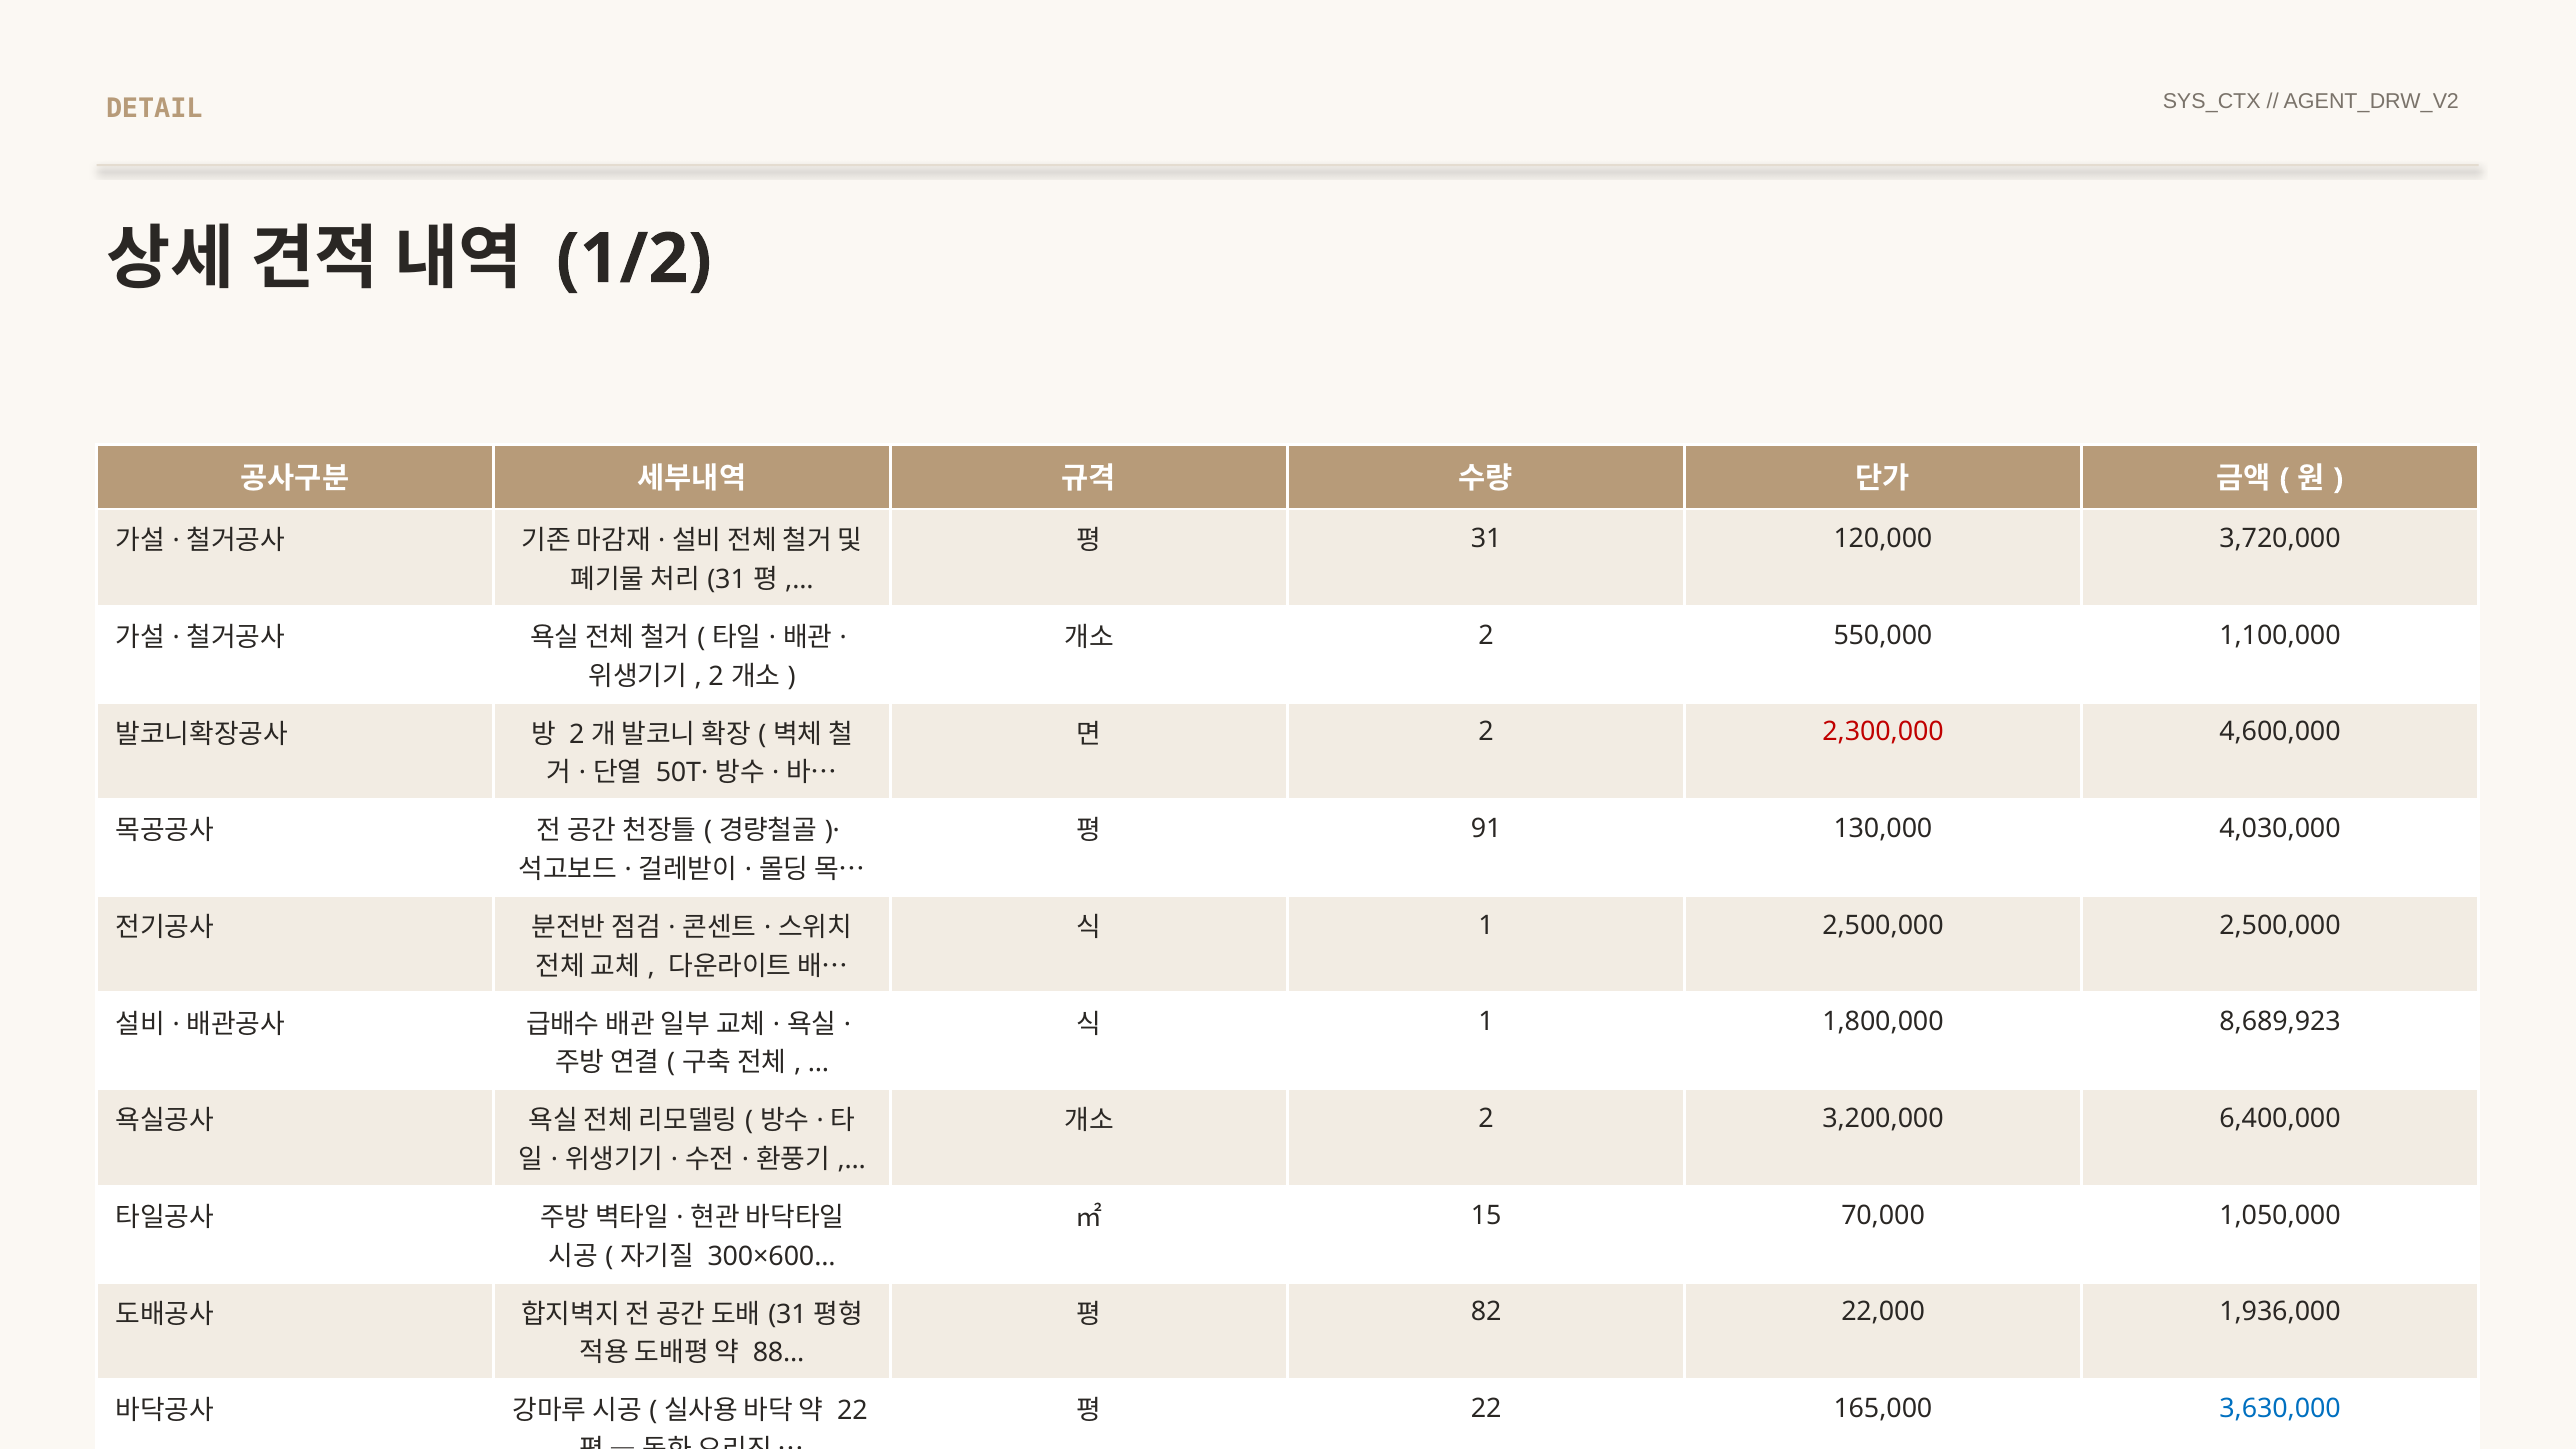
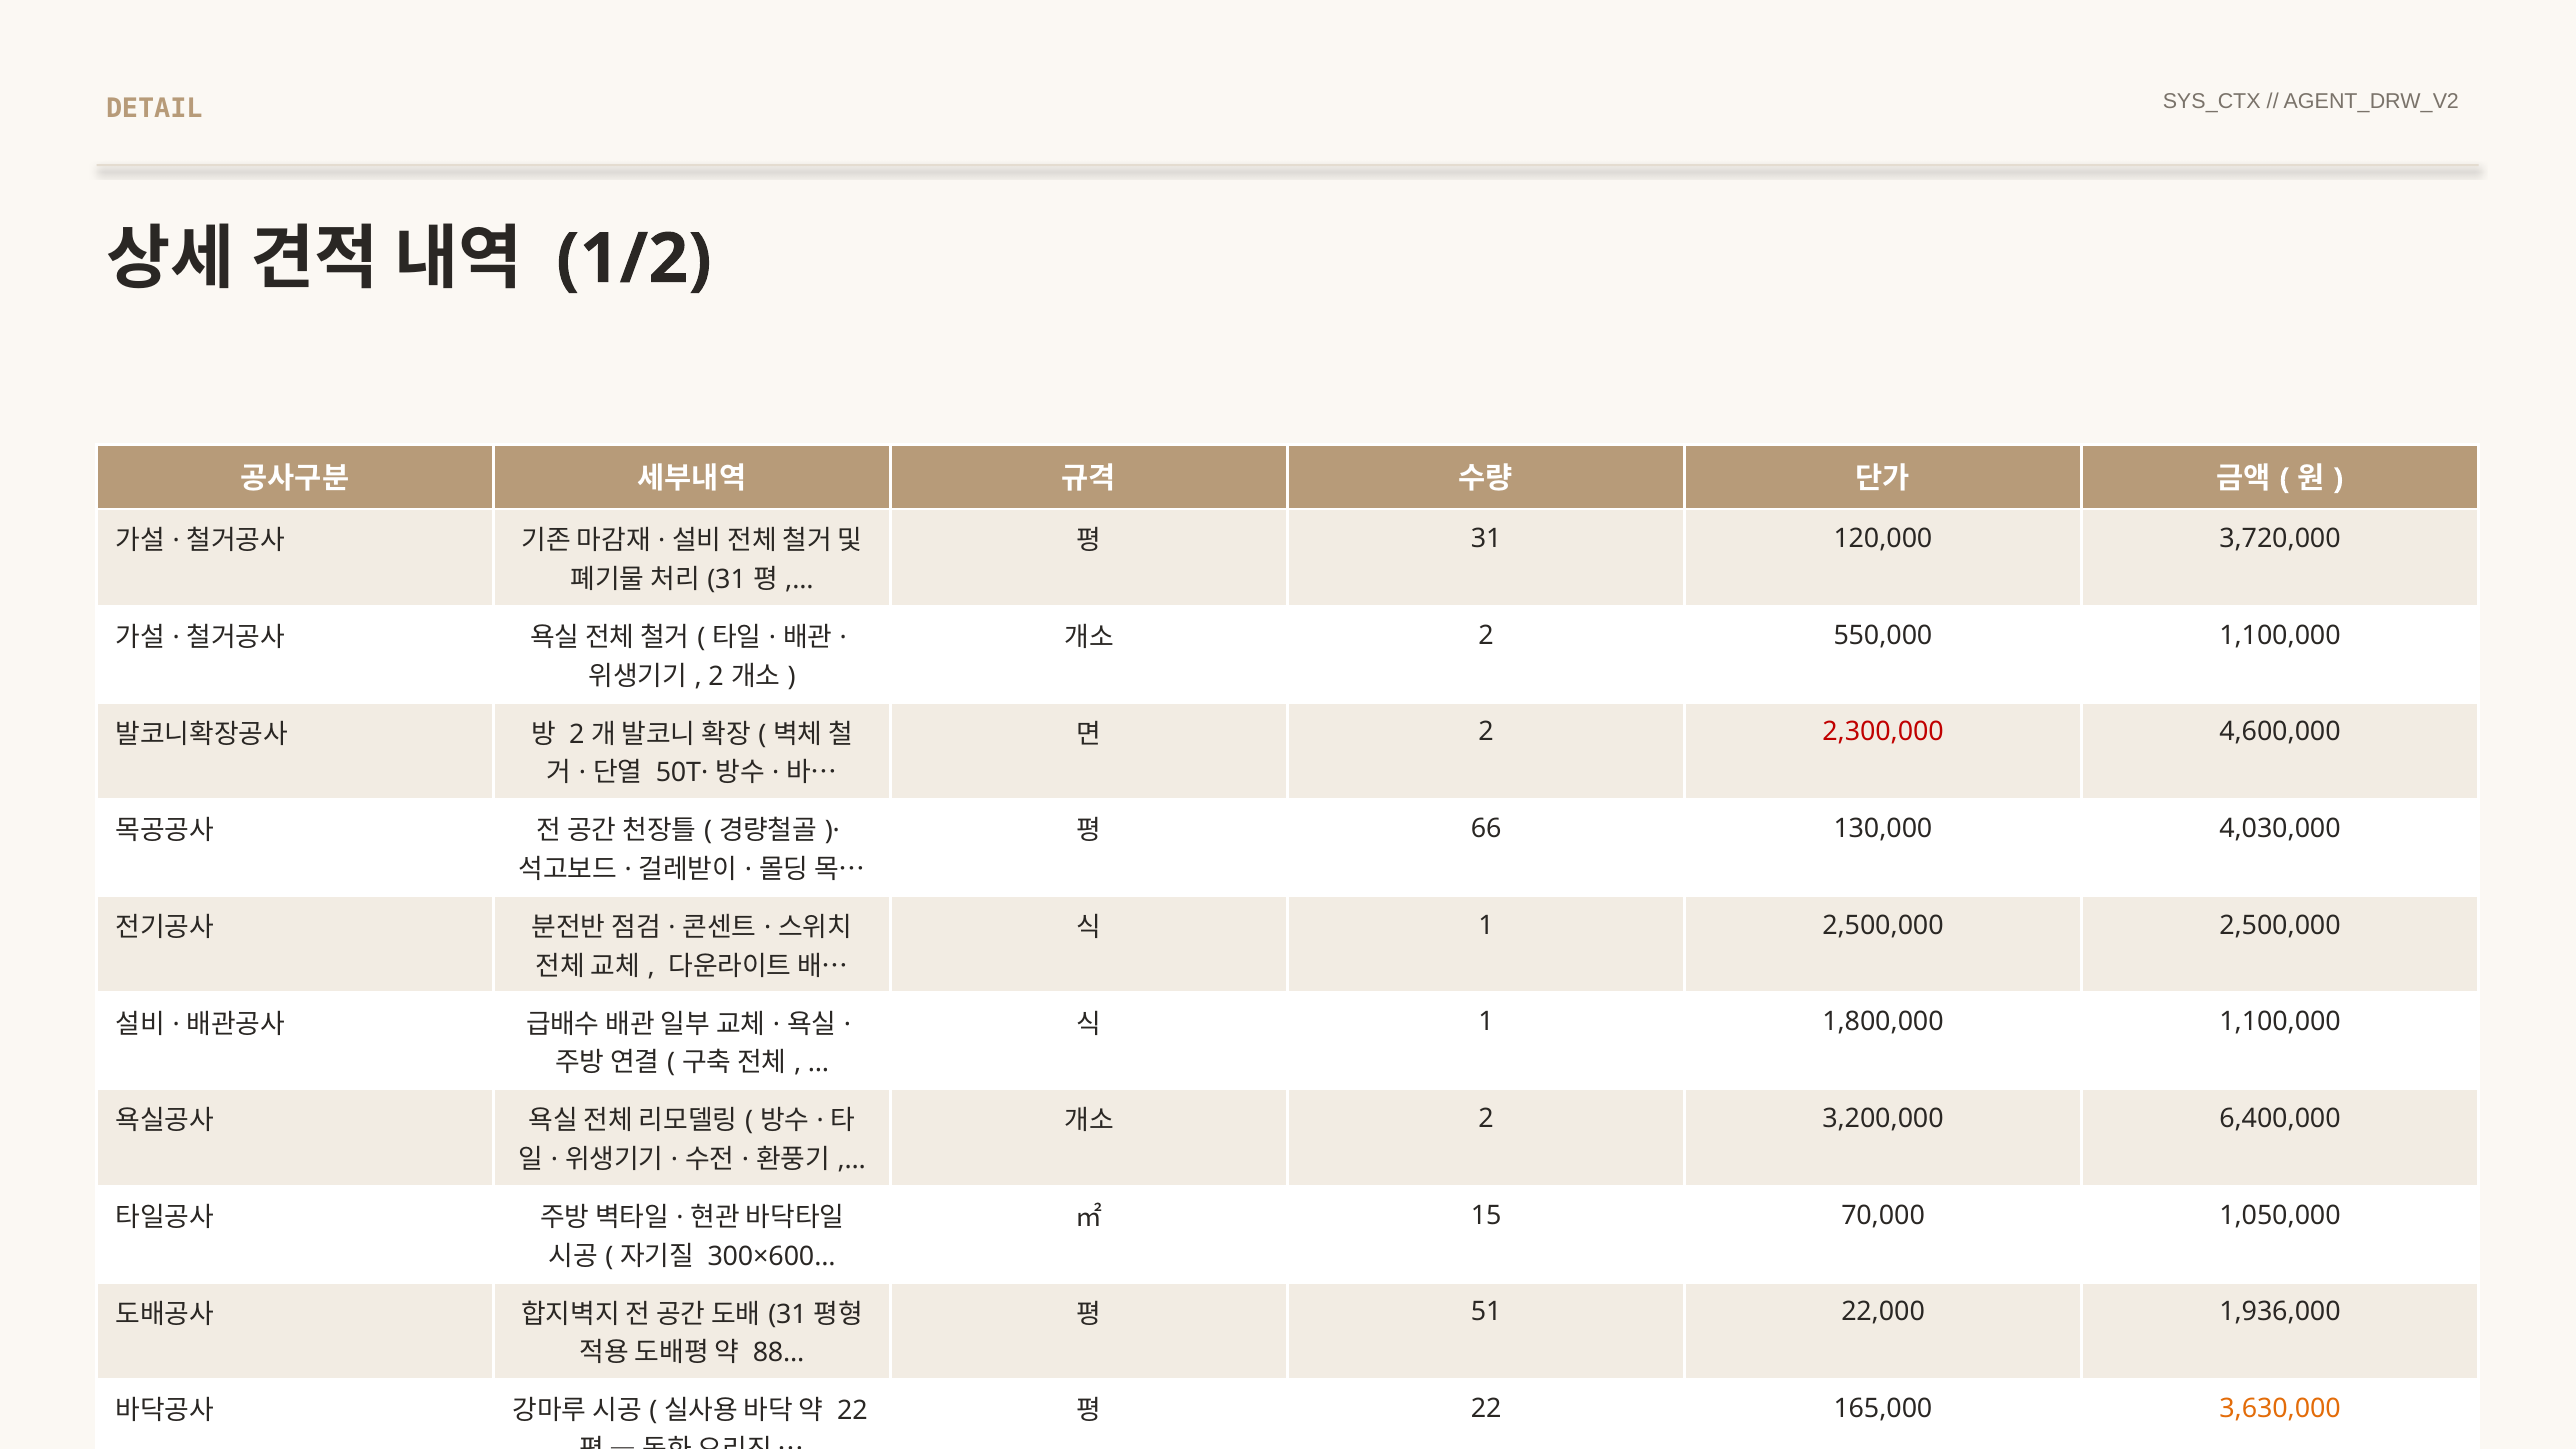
91: 91 -> 66 (1486, 829)
1,800,000 8,689,923: 8,689,923 -> 1,100,000 (2280, 1022)
82: 82 -> 51 (1486, 1312)
3,630,000 colour: blue -> orange (2280, 1409)
